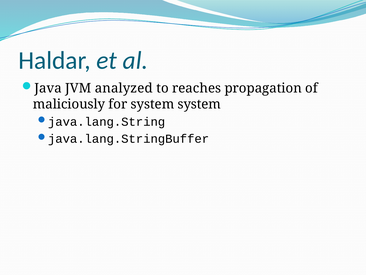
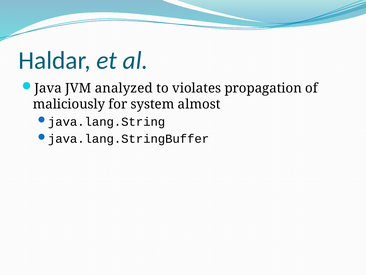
reaches: reaches -> violates (197, 88)
system system: system -> almost (199, 104)
